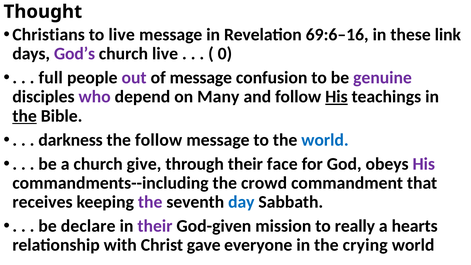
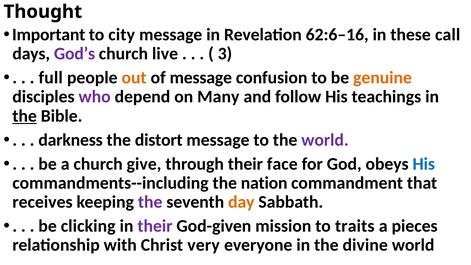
Christians: Christians -> Important (49, 35)
to live: live -> city (122, 35)
69:6–16: 69:6–16 -> 62:6–16 (337, 35)
link: link -> call (448, 35)
0: 0 -> 3 (225, 54)
out colour: purple -> orange (134, 78)
genuine colour: purple -> orange (382, 78)
His underline: present -> none (336, 97)
the follow: follow -> distort (159, 140)
world colour: blue -> purple (325, 140)
His colour: purple -> blue (424, 164)
crowd: crowd -> nation (264, 183)
day colour: blue -> orange (241, 202)
declare: declare -> clicking (88, 226)
really: really -> traits (355, 226)
hearts: hearts -> pieces (415, 226)
gave: gave -> very (204, 245)
crying: crying -> divine (365, 245)
